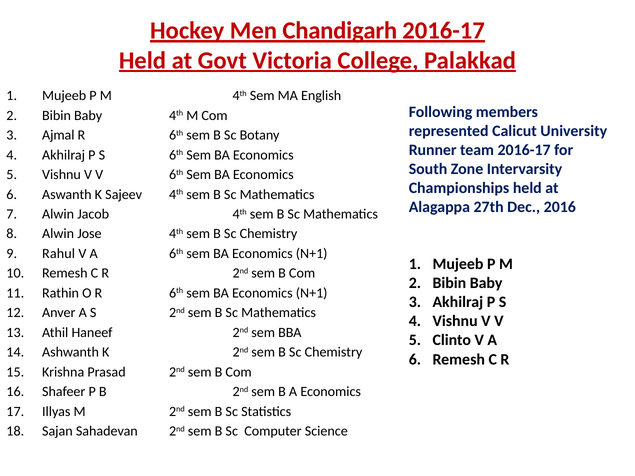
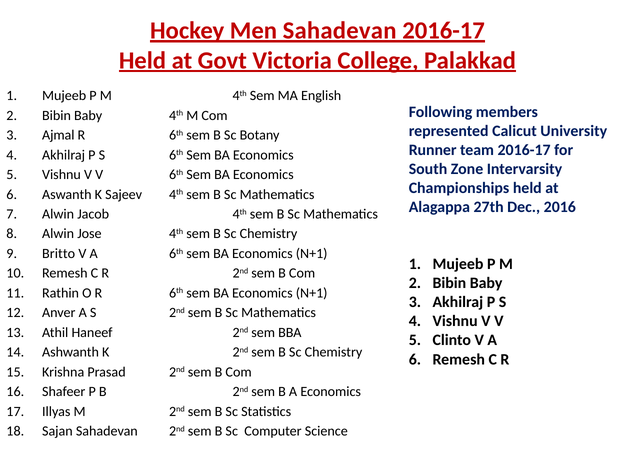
Men Chandigarh: Chandigarh -> Sahadevan (340, 31)
Rahul: Rahul -> Britto (59, 254)
